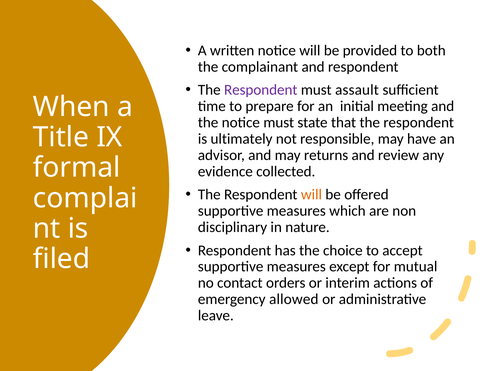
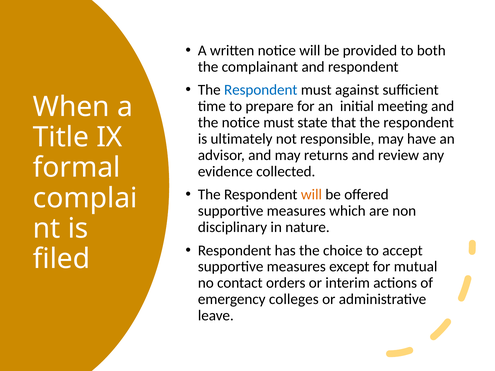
Respondent colour: purple -> blue (261, 90)
assault: assault -> against (357, 90)
allowed: allowed -> colleges (294, 299)
